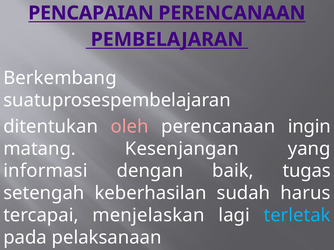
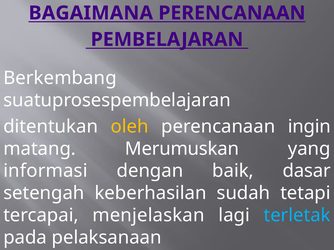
PENCAPAIAN: PENCAPAIAN -> BAGAIMANA (91, 13)
oleh colour: pink -> yellow (130, 127)
Kesenjangan: Kesenjangan -> Merumuskan (182, 149)
tugas: tugas -> dasar (307, 171)
harus: harus -> tetapi (305, 193)
